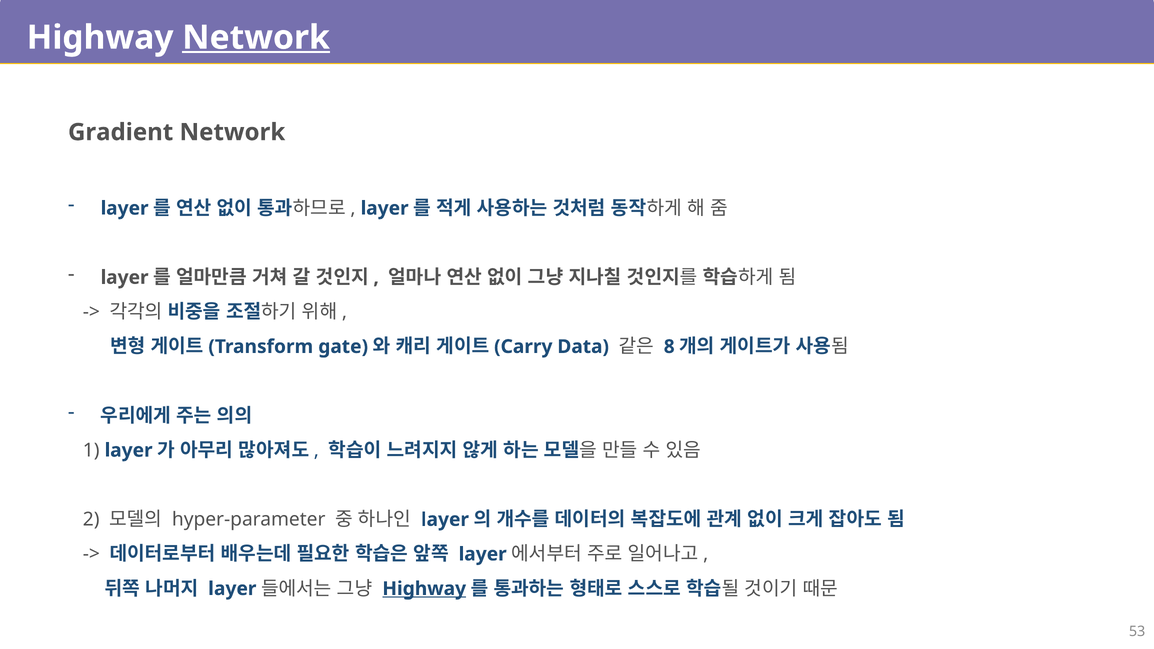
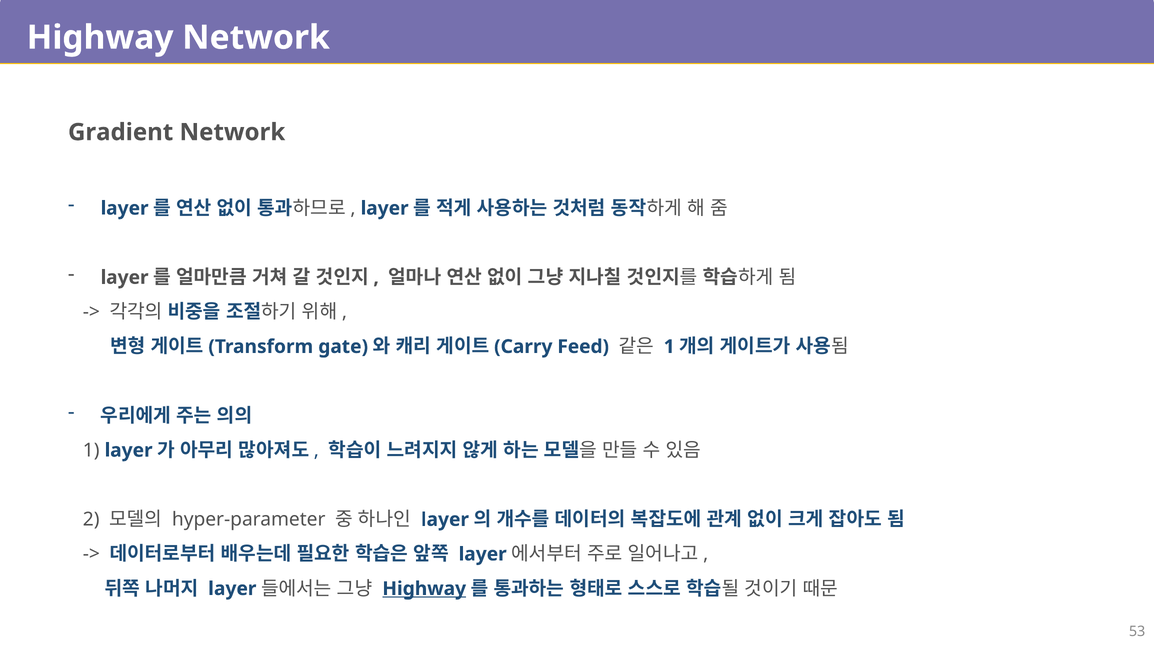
Network underline: present -> none (256, 38)
Data: Data -> Feed (583, 347)
8: 8 -> 1 (669, 347)
